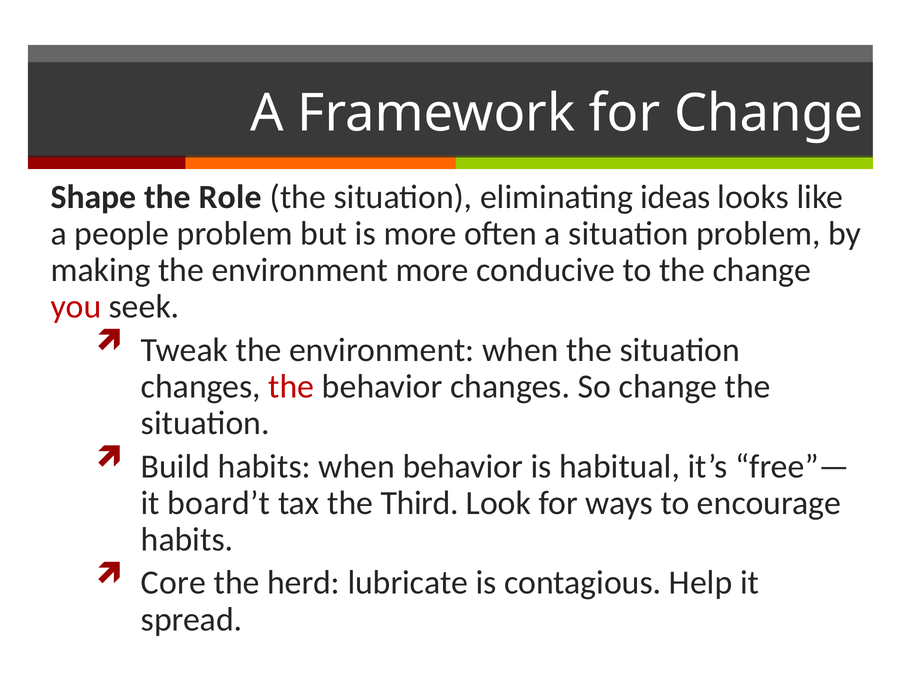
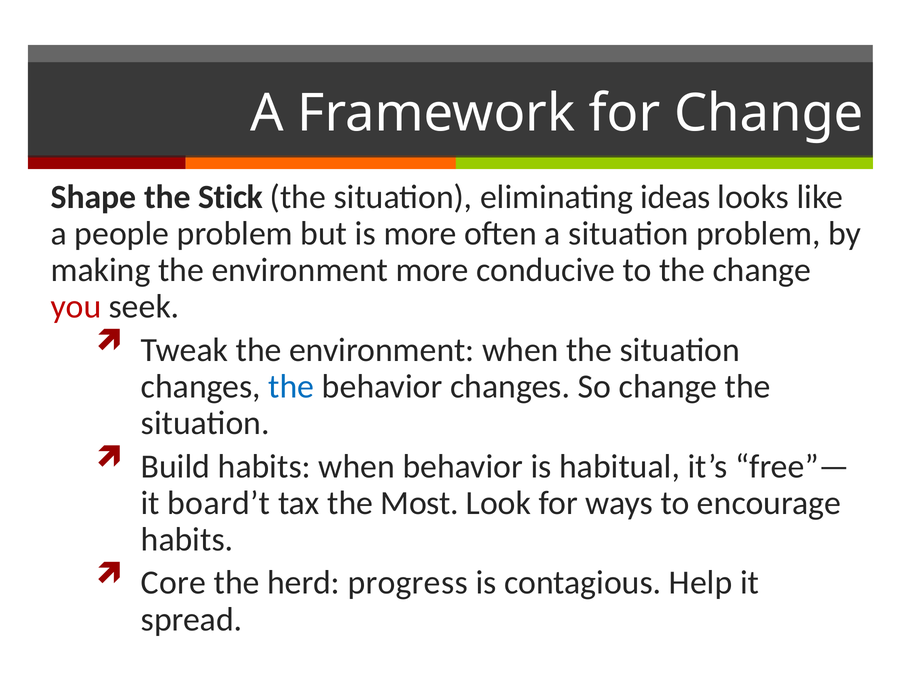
Role: Role -> Stick (231, 197)
the colour: red -> blue (291, 386)
Third: Third -> Most (420, 503)
lubricate: lubricate -> progress (408, 583)
